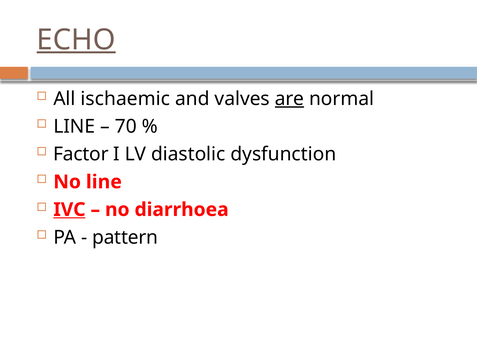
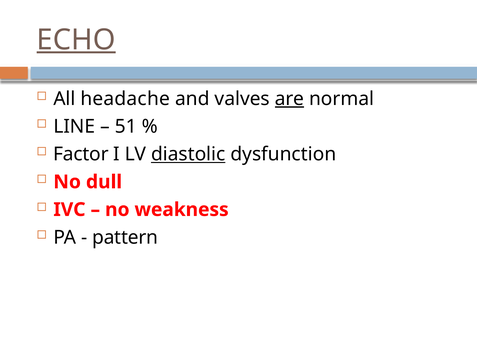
ischaemic: ischaemic -> headache (125, 99)
70: 70 -> 51 (126, 126)
diastolic underline: none -> present (188, 154)
No line: line -> dull (104, 182)
IVC underline: present -> none (69, 209)
diarrhoea: diarrhoea -> weakness (182, 209)
